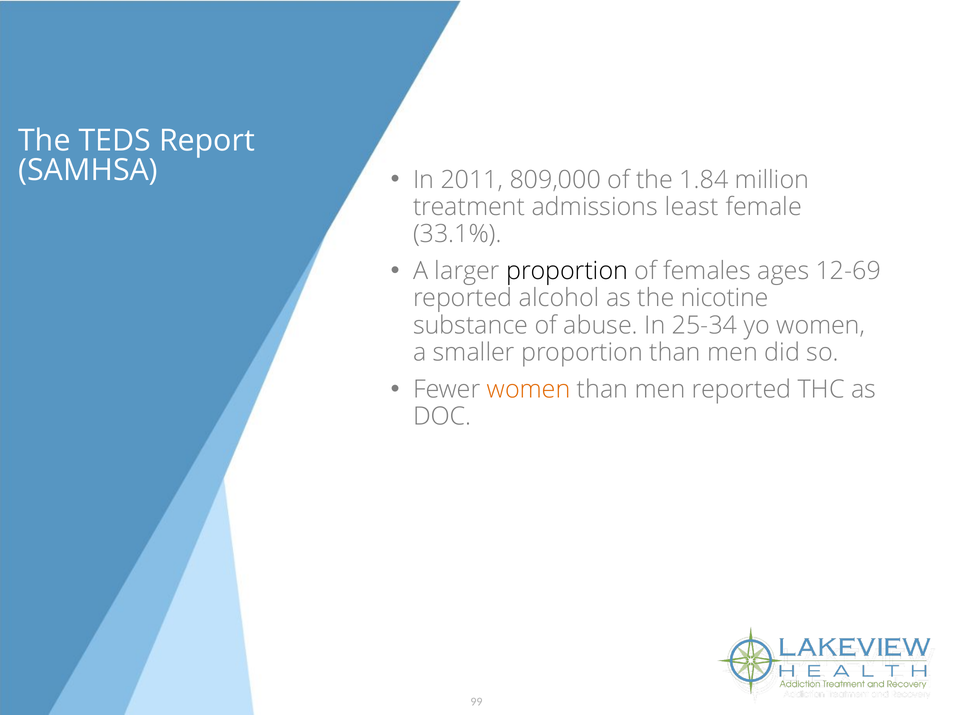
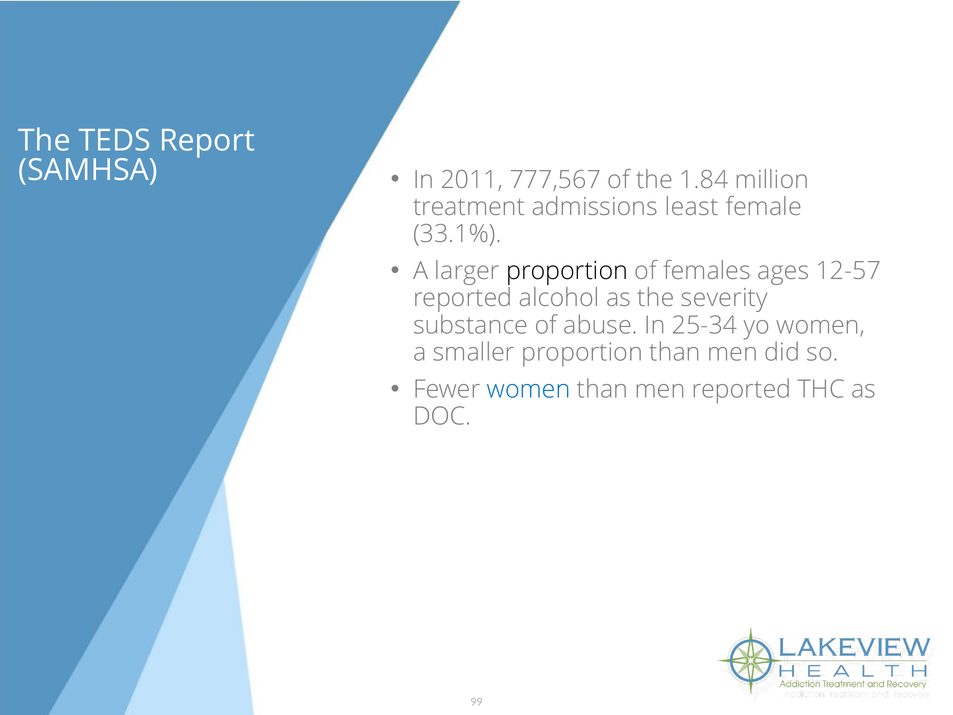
809,000: 809,000 -> 777,567 (555, 180)
12-69: 12-69 -> 12-57 (848, 271)
nicotine: nicotine -> severity (724, 298)
women colour: orange -> blue (529, 389)
